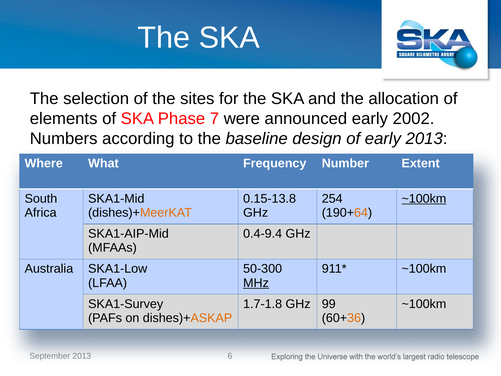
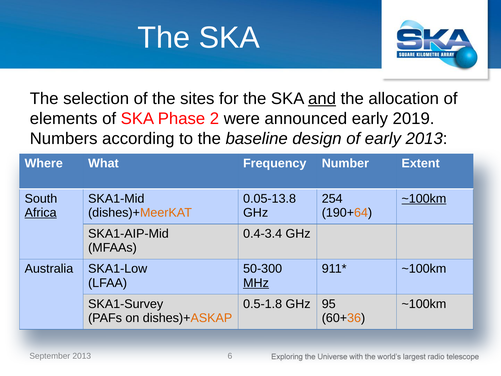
and underline: none -> present (322, 98)
7: 7 -> 2 (214, 119)
2002: 2002 -> 2019 (414, 119)
0.15-13.8: 0.15-13.8 -> 0.05-13.8 (270, 198)
Africa underline: none -> present (41, 213)
0.4-9.4: 0.4-9.4 -> 0.4-3.4 (263, 234)
1.7-1.8: 1.7-1.8 -> 0.5-1.8 (263, 304)
99: 99 -> 95 (329, 304)
